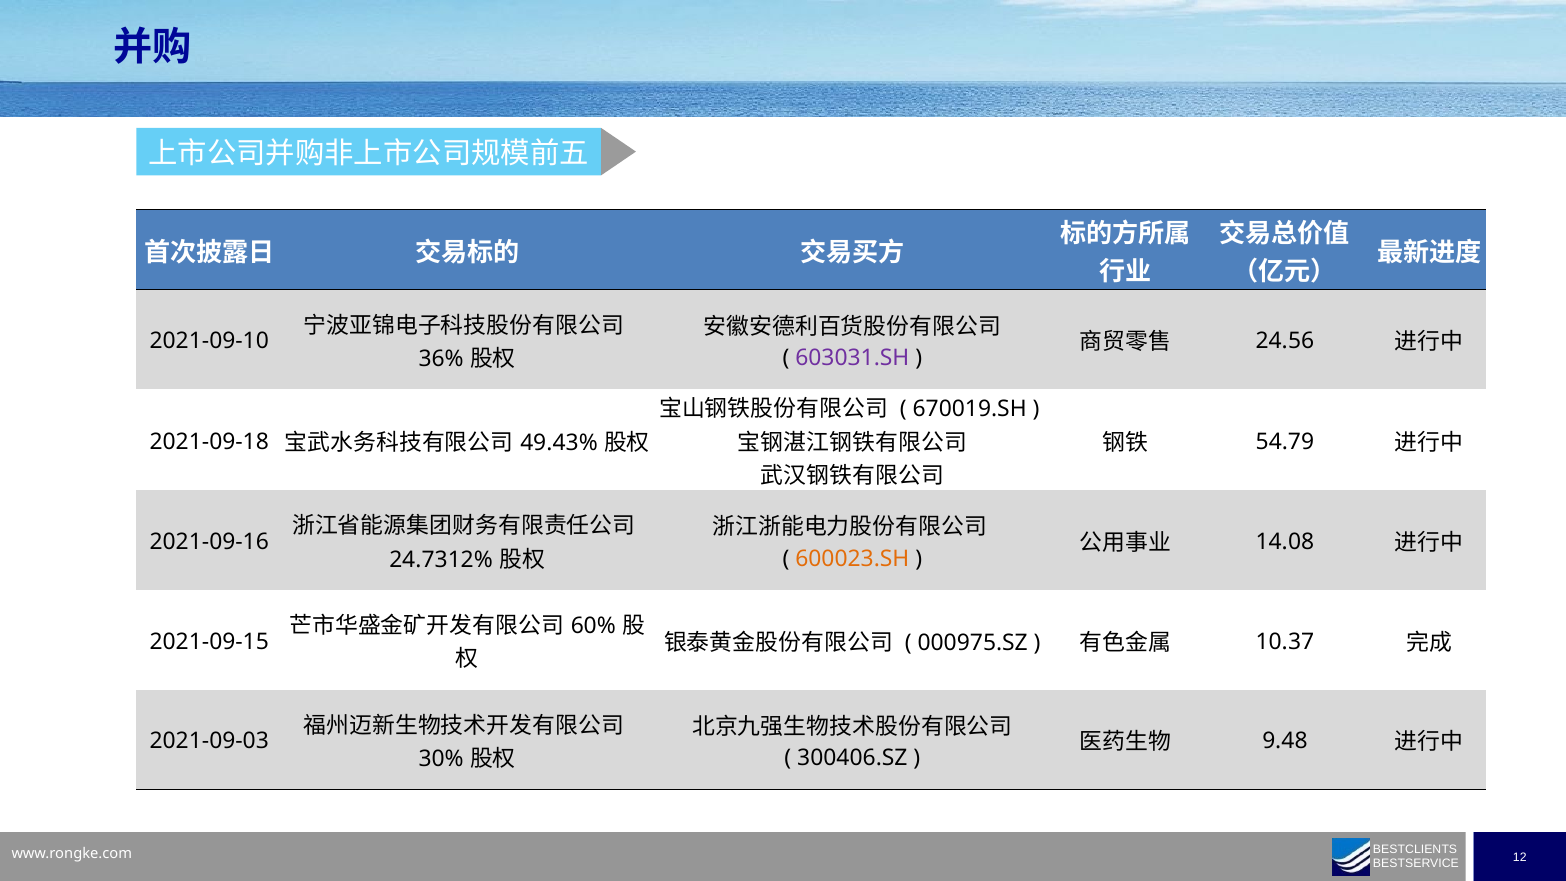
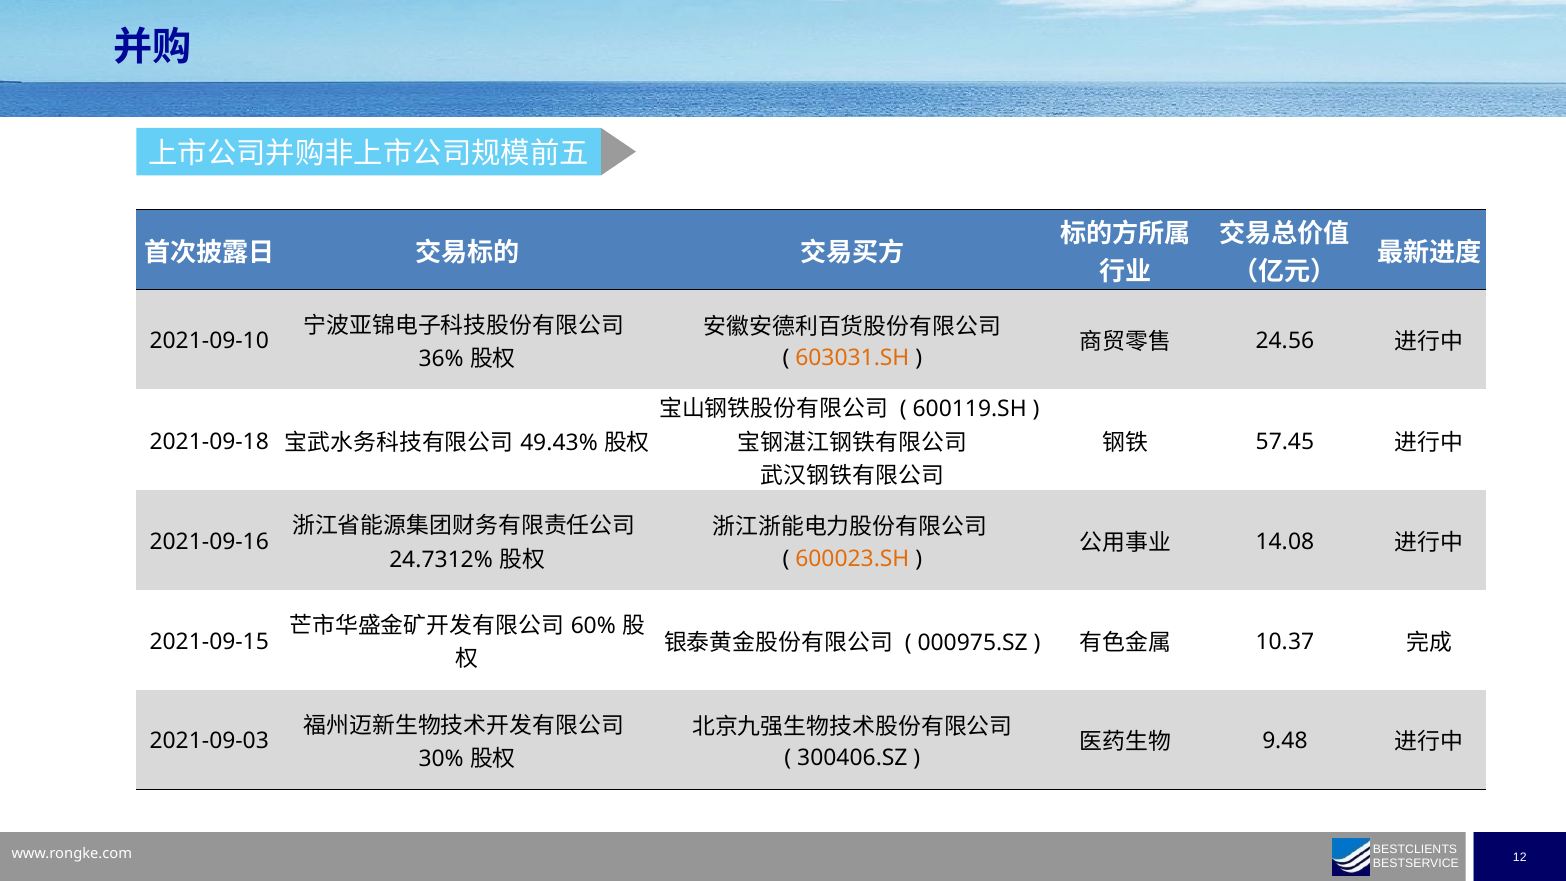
603031.SH colour: purple -> orange (852, 358)
670019.SH: 670019.SH -> 600119.SH (970, 409)
54.79: 54.79 -> 57.45 (1285, 441)
